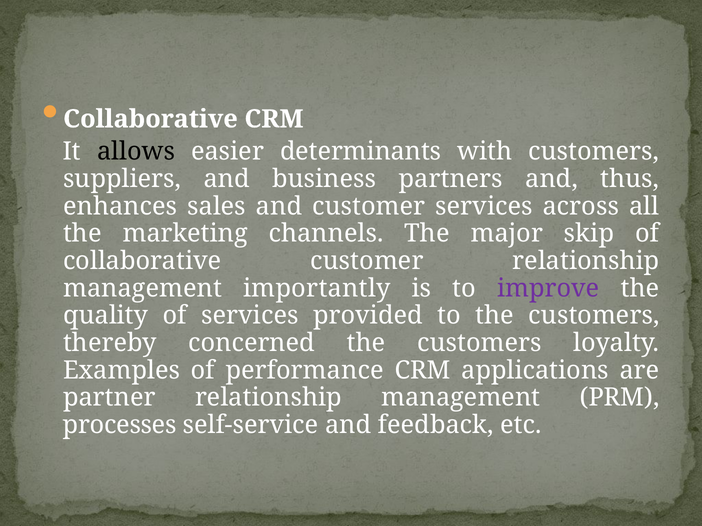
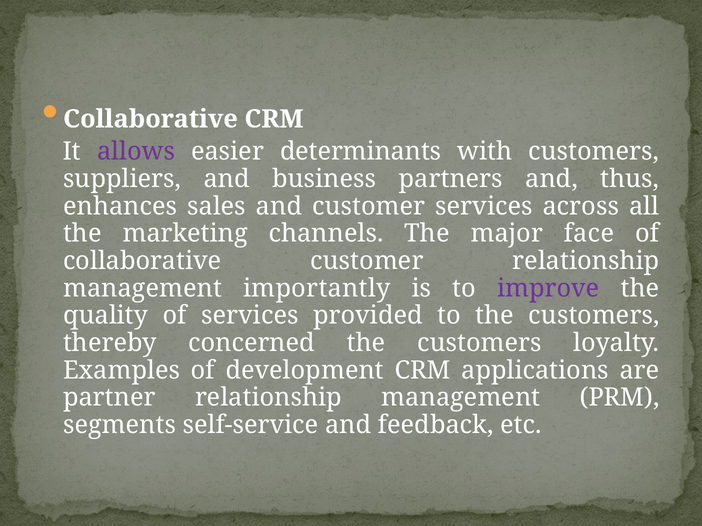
allows colour: black -> purple (136, 152)
skip: skip -> face (589, 234)
performance: performance -> development (305, 371)
processes: processes -> segments (120, 425)
